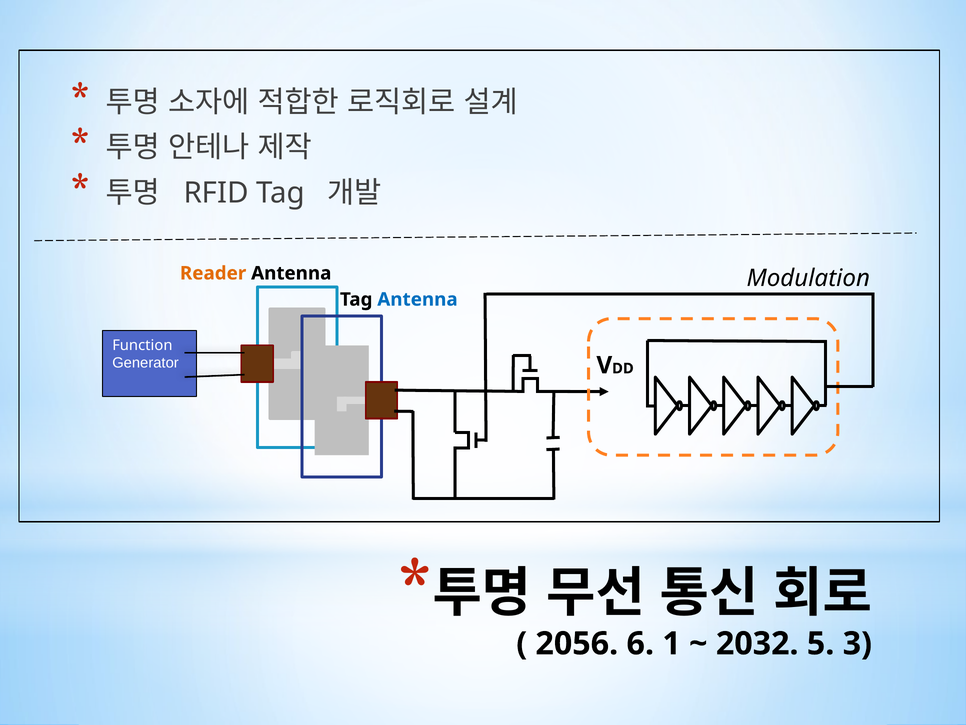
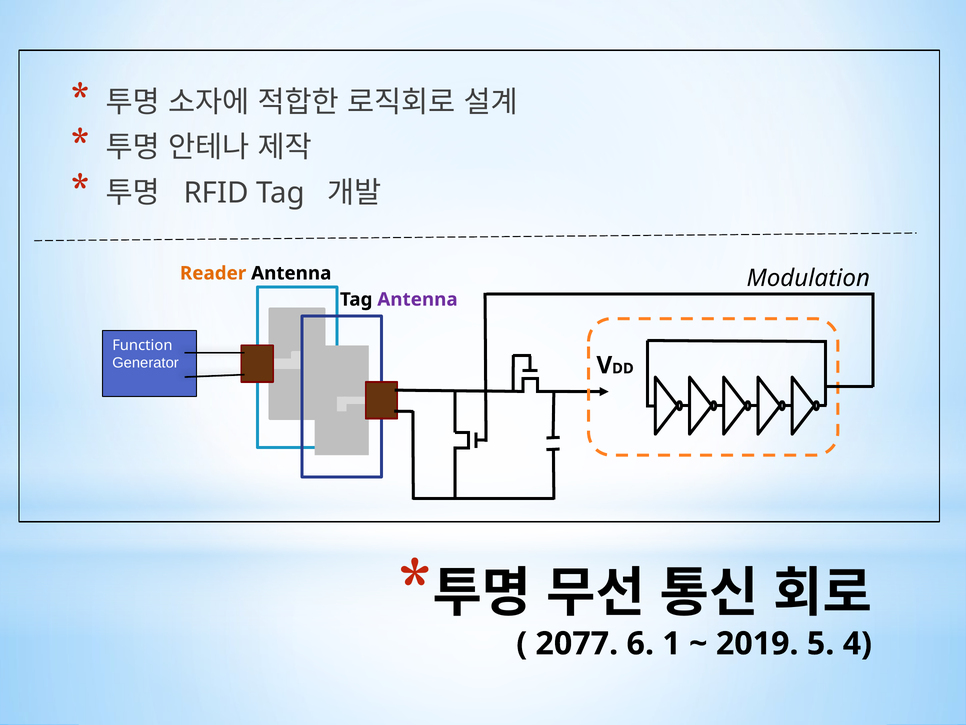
Antenna colour: blue -> purple (417, 299)
2056: 2056 -> 2077 (577, 643)
2032: 2032 -> 2019 (757, 643)
3: 3 -> 4 (857, 643)
